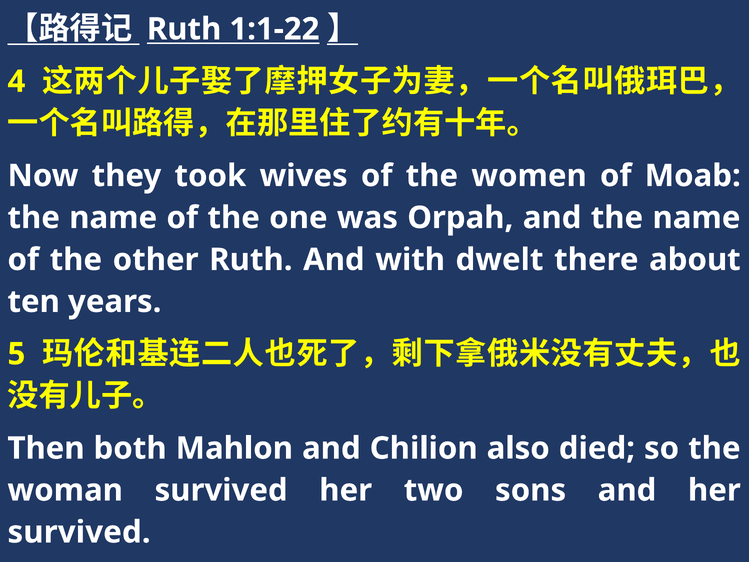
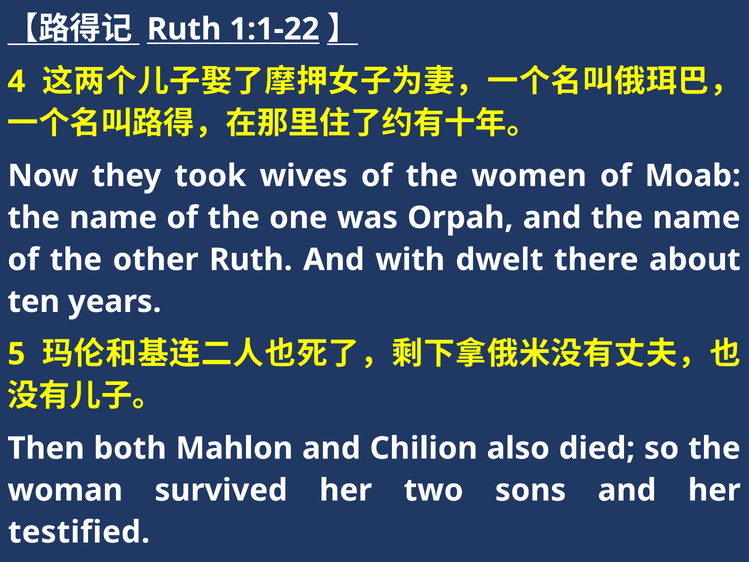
survived: survived -> testified (79, 532)
